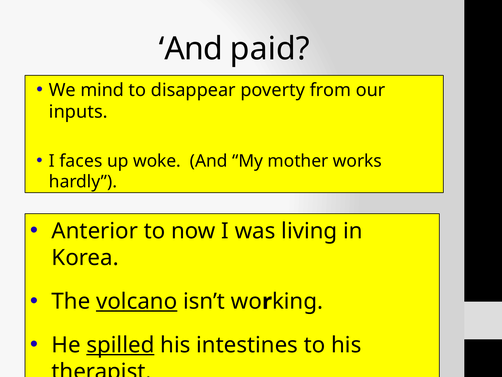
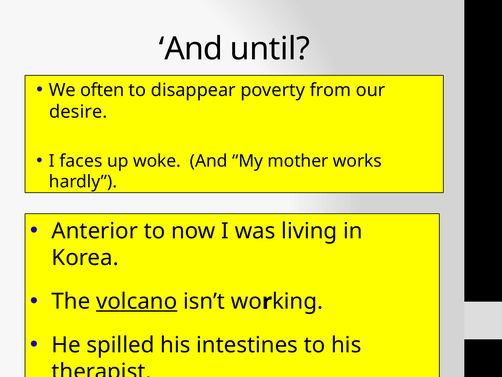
paid: paid -> until (270, 49)
mind: mind -> often (102, 90)
inputs: inputs -> desire (78, 112)
spilled underline: present -> none (120, 345)
